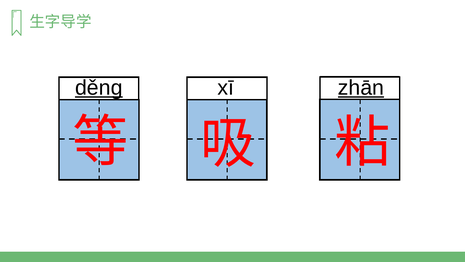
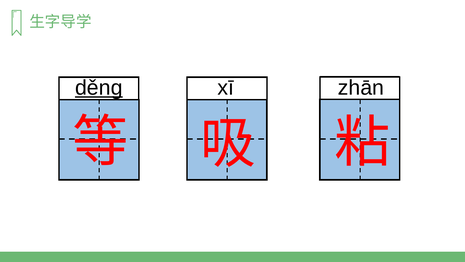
zhān underline: present -> none (361, 88)
